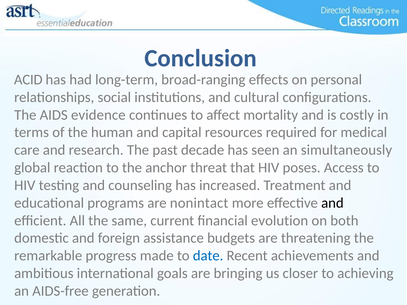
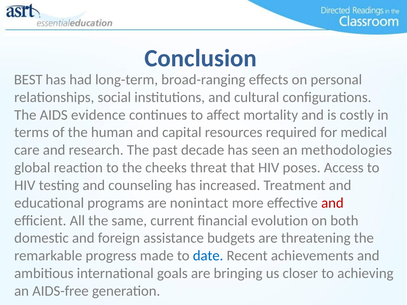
ACID: ACID -> BEST (28, 80)
simultaneously: simultaneously -> methodologies (346, 150)
anchor: anchor -> cheeks (166, 168)
and colour: black -> red (332, 203)
